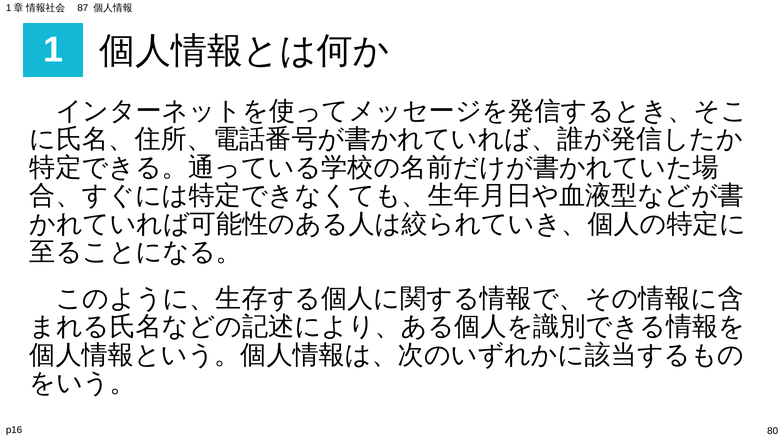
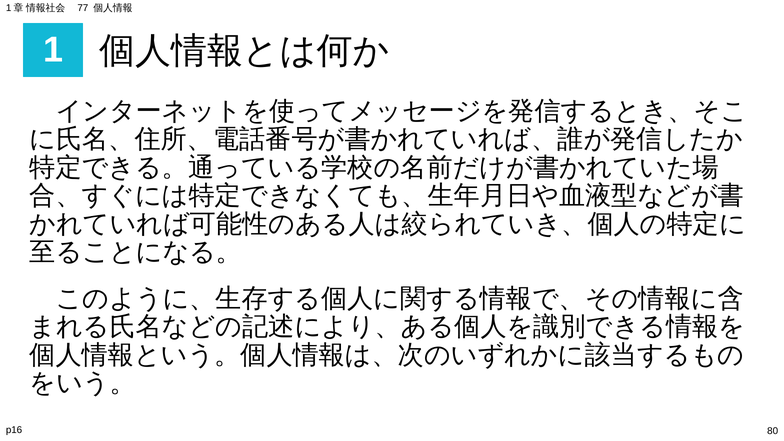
87: 87 -> 77 (83, 8)
